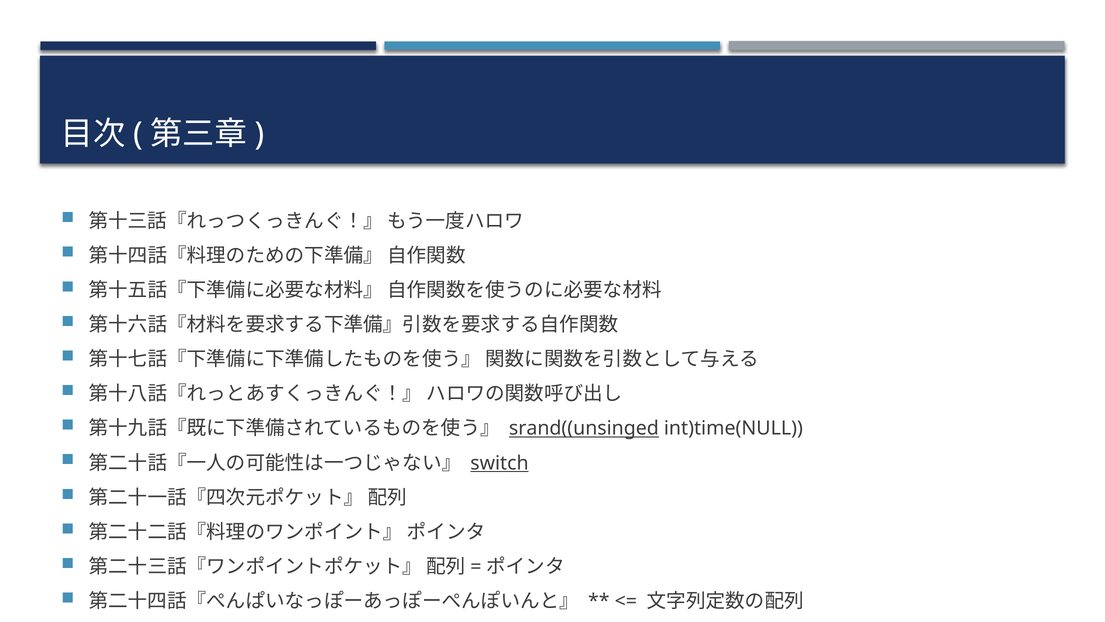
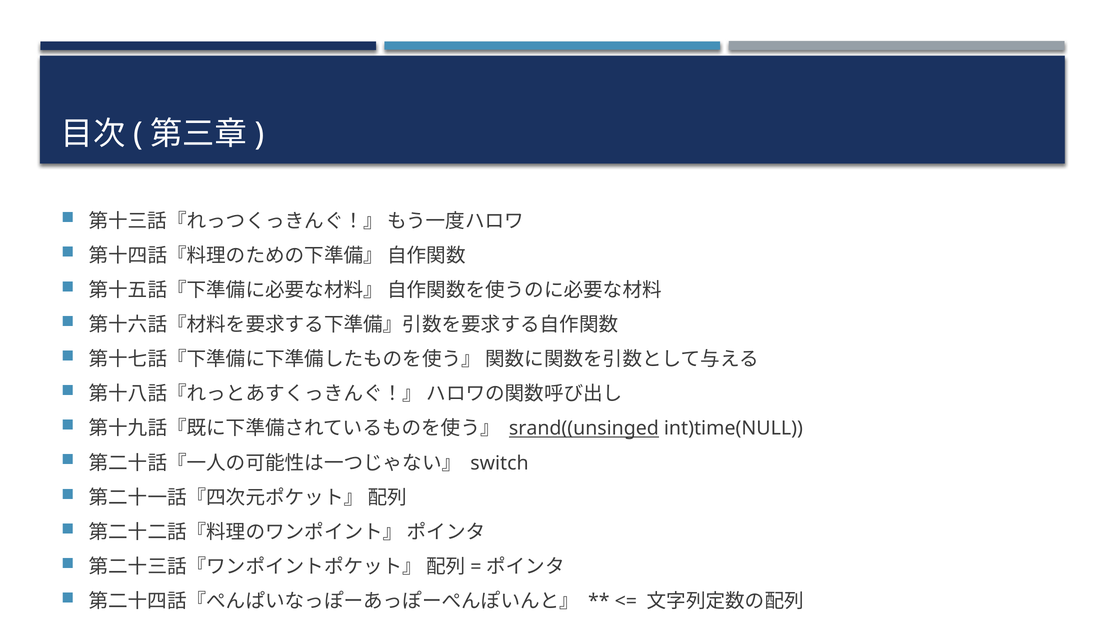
switch underline: present -> none (499, 463)
